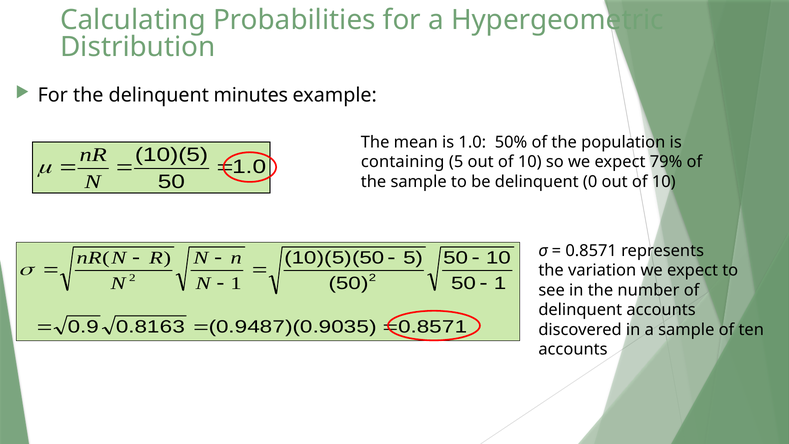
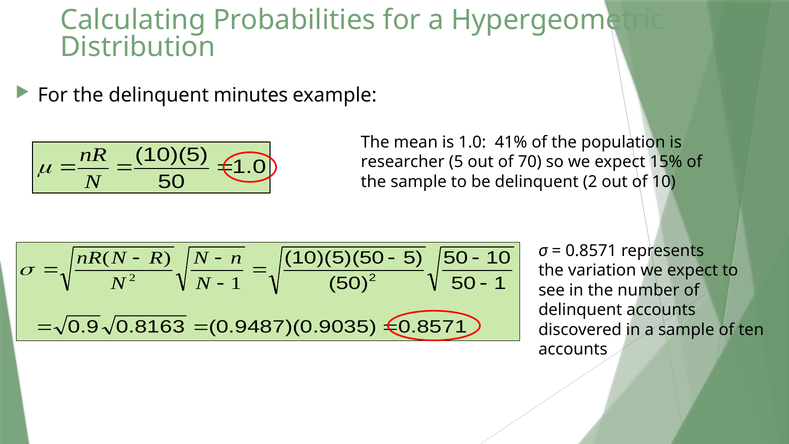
50%: 50% -> 41% (511, 142)
containing: containing -> researcher (403, 162)
5 out of 10: 10 -> 70 (530, 162)
79%: 79% -> 15% (666, 162)
delinquent 0: 0 -> 2 (590, 182)
